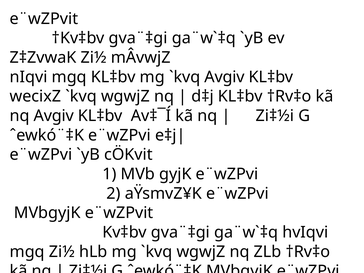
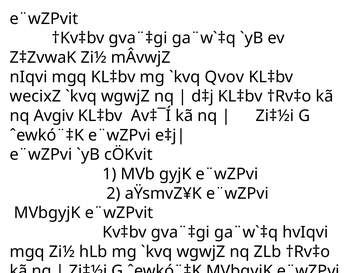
Avgiv: Avgiv -> Qvov (224, 77)
